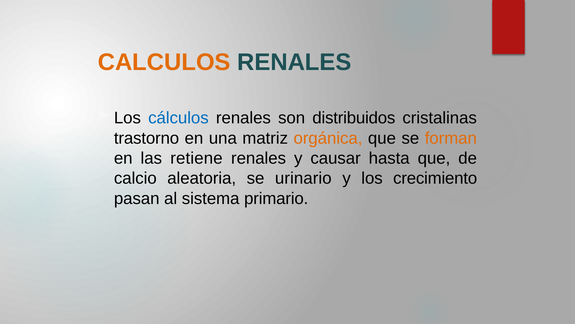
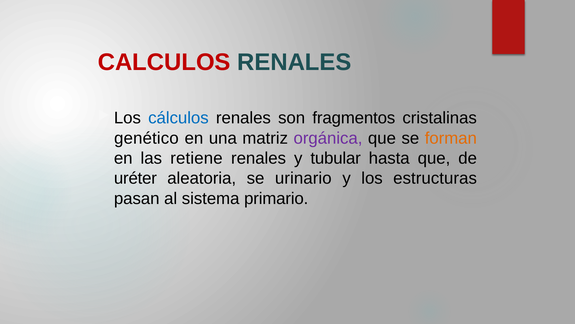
CALCULOS colour: orange -> red (164, 62)
distribuidos: distribuidos -> fragmentos (354, 118)
trastorno: trastorno -> genético (146, 138)
orgánica colour: orange -> purple (328, 138)
causar: causar -> tubular (336, 158)
calcio: calcio -> uréter (135, 178)
crecimiento: crecimiento -> estructuras (435, 178)
